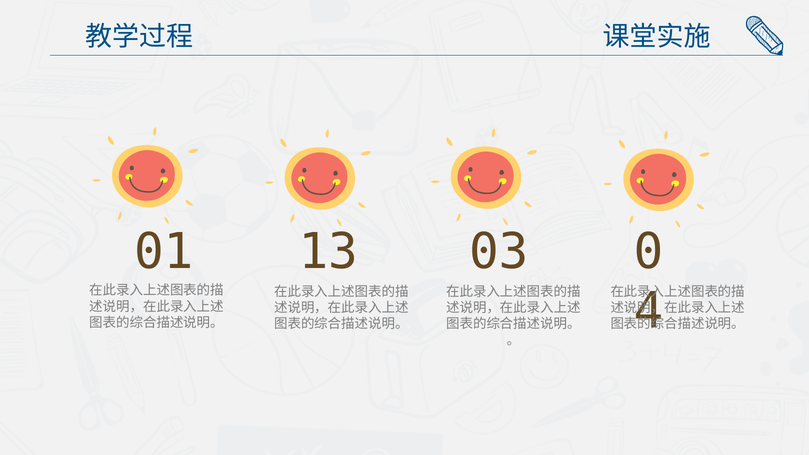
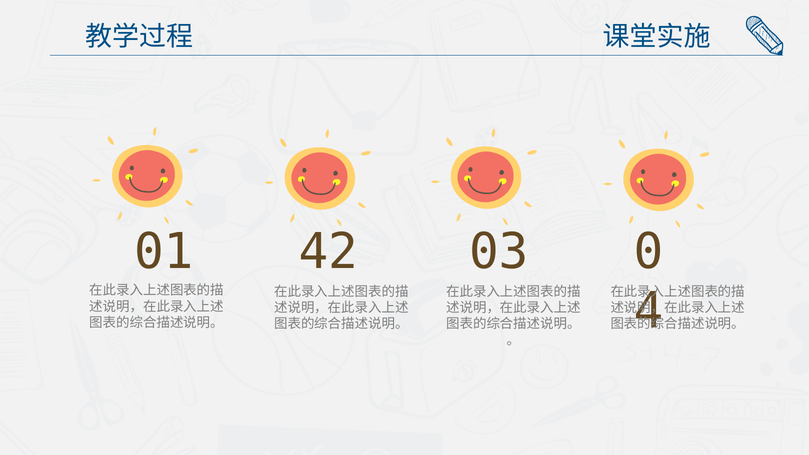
13: 13 -> 42 (328, 252)
